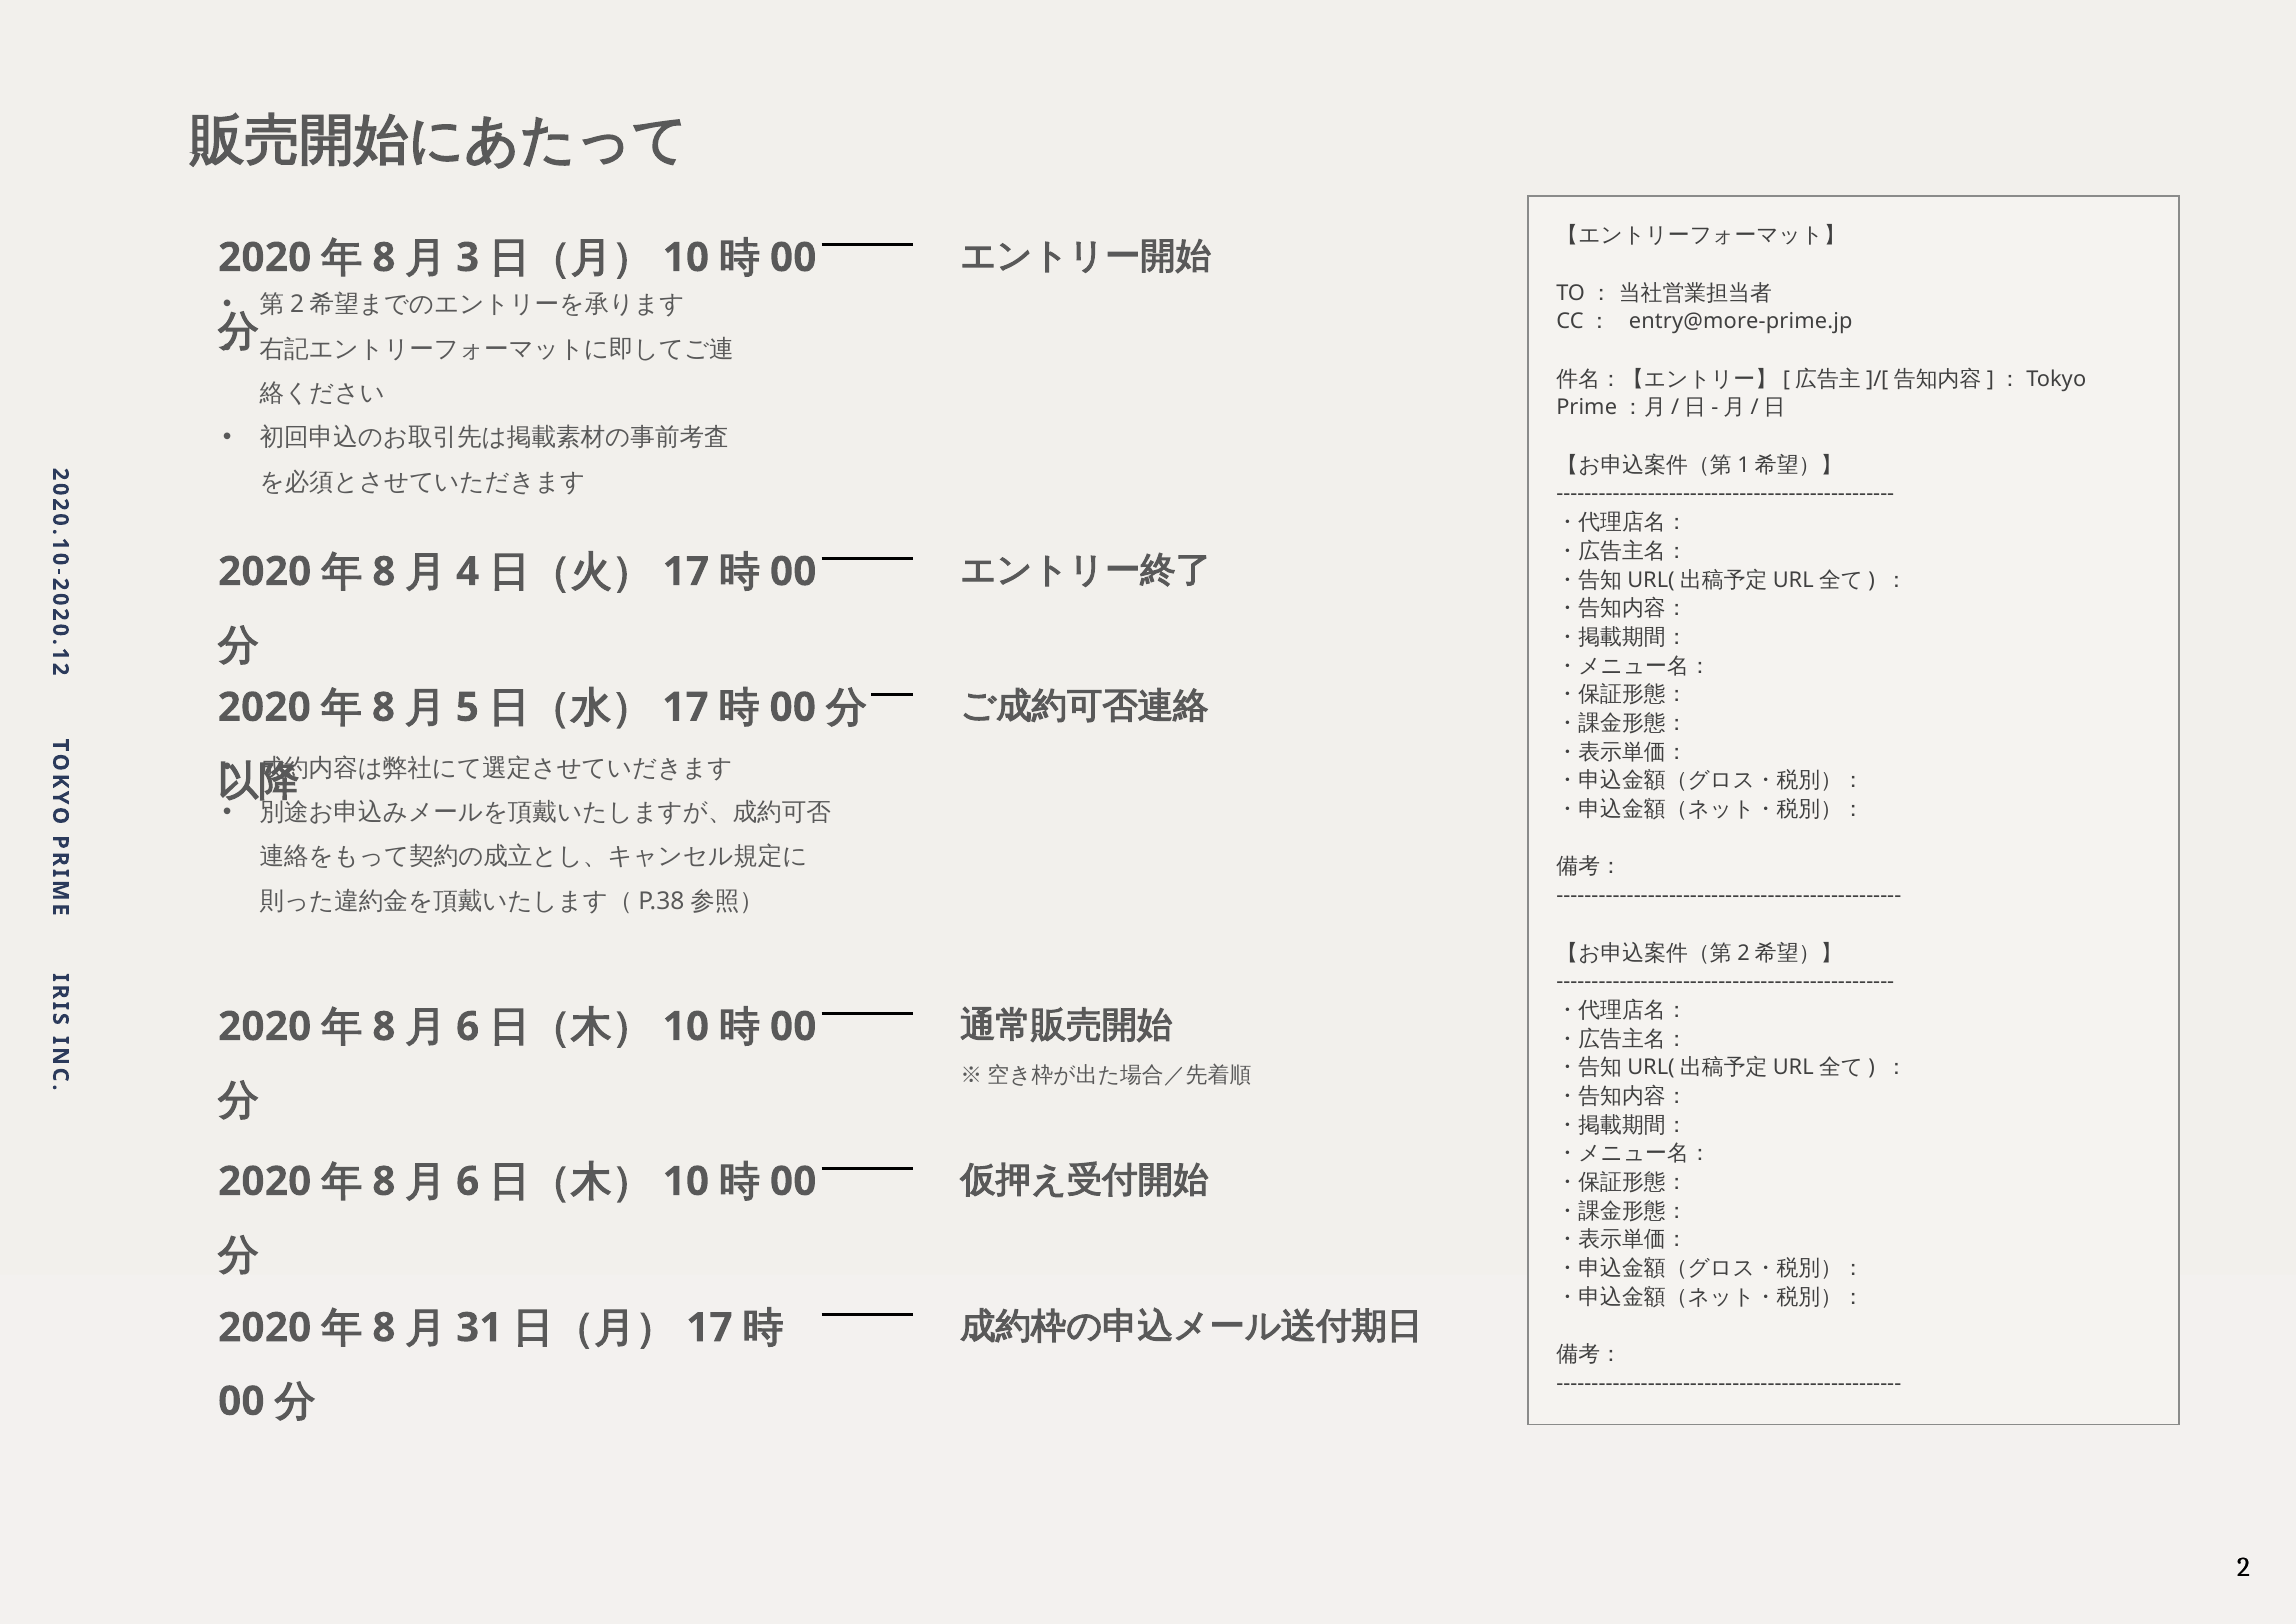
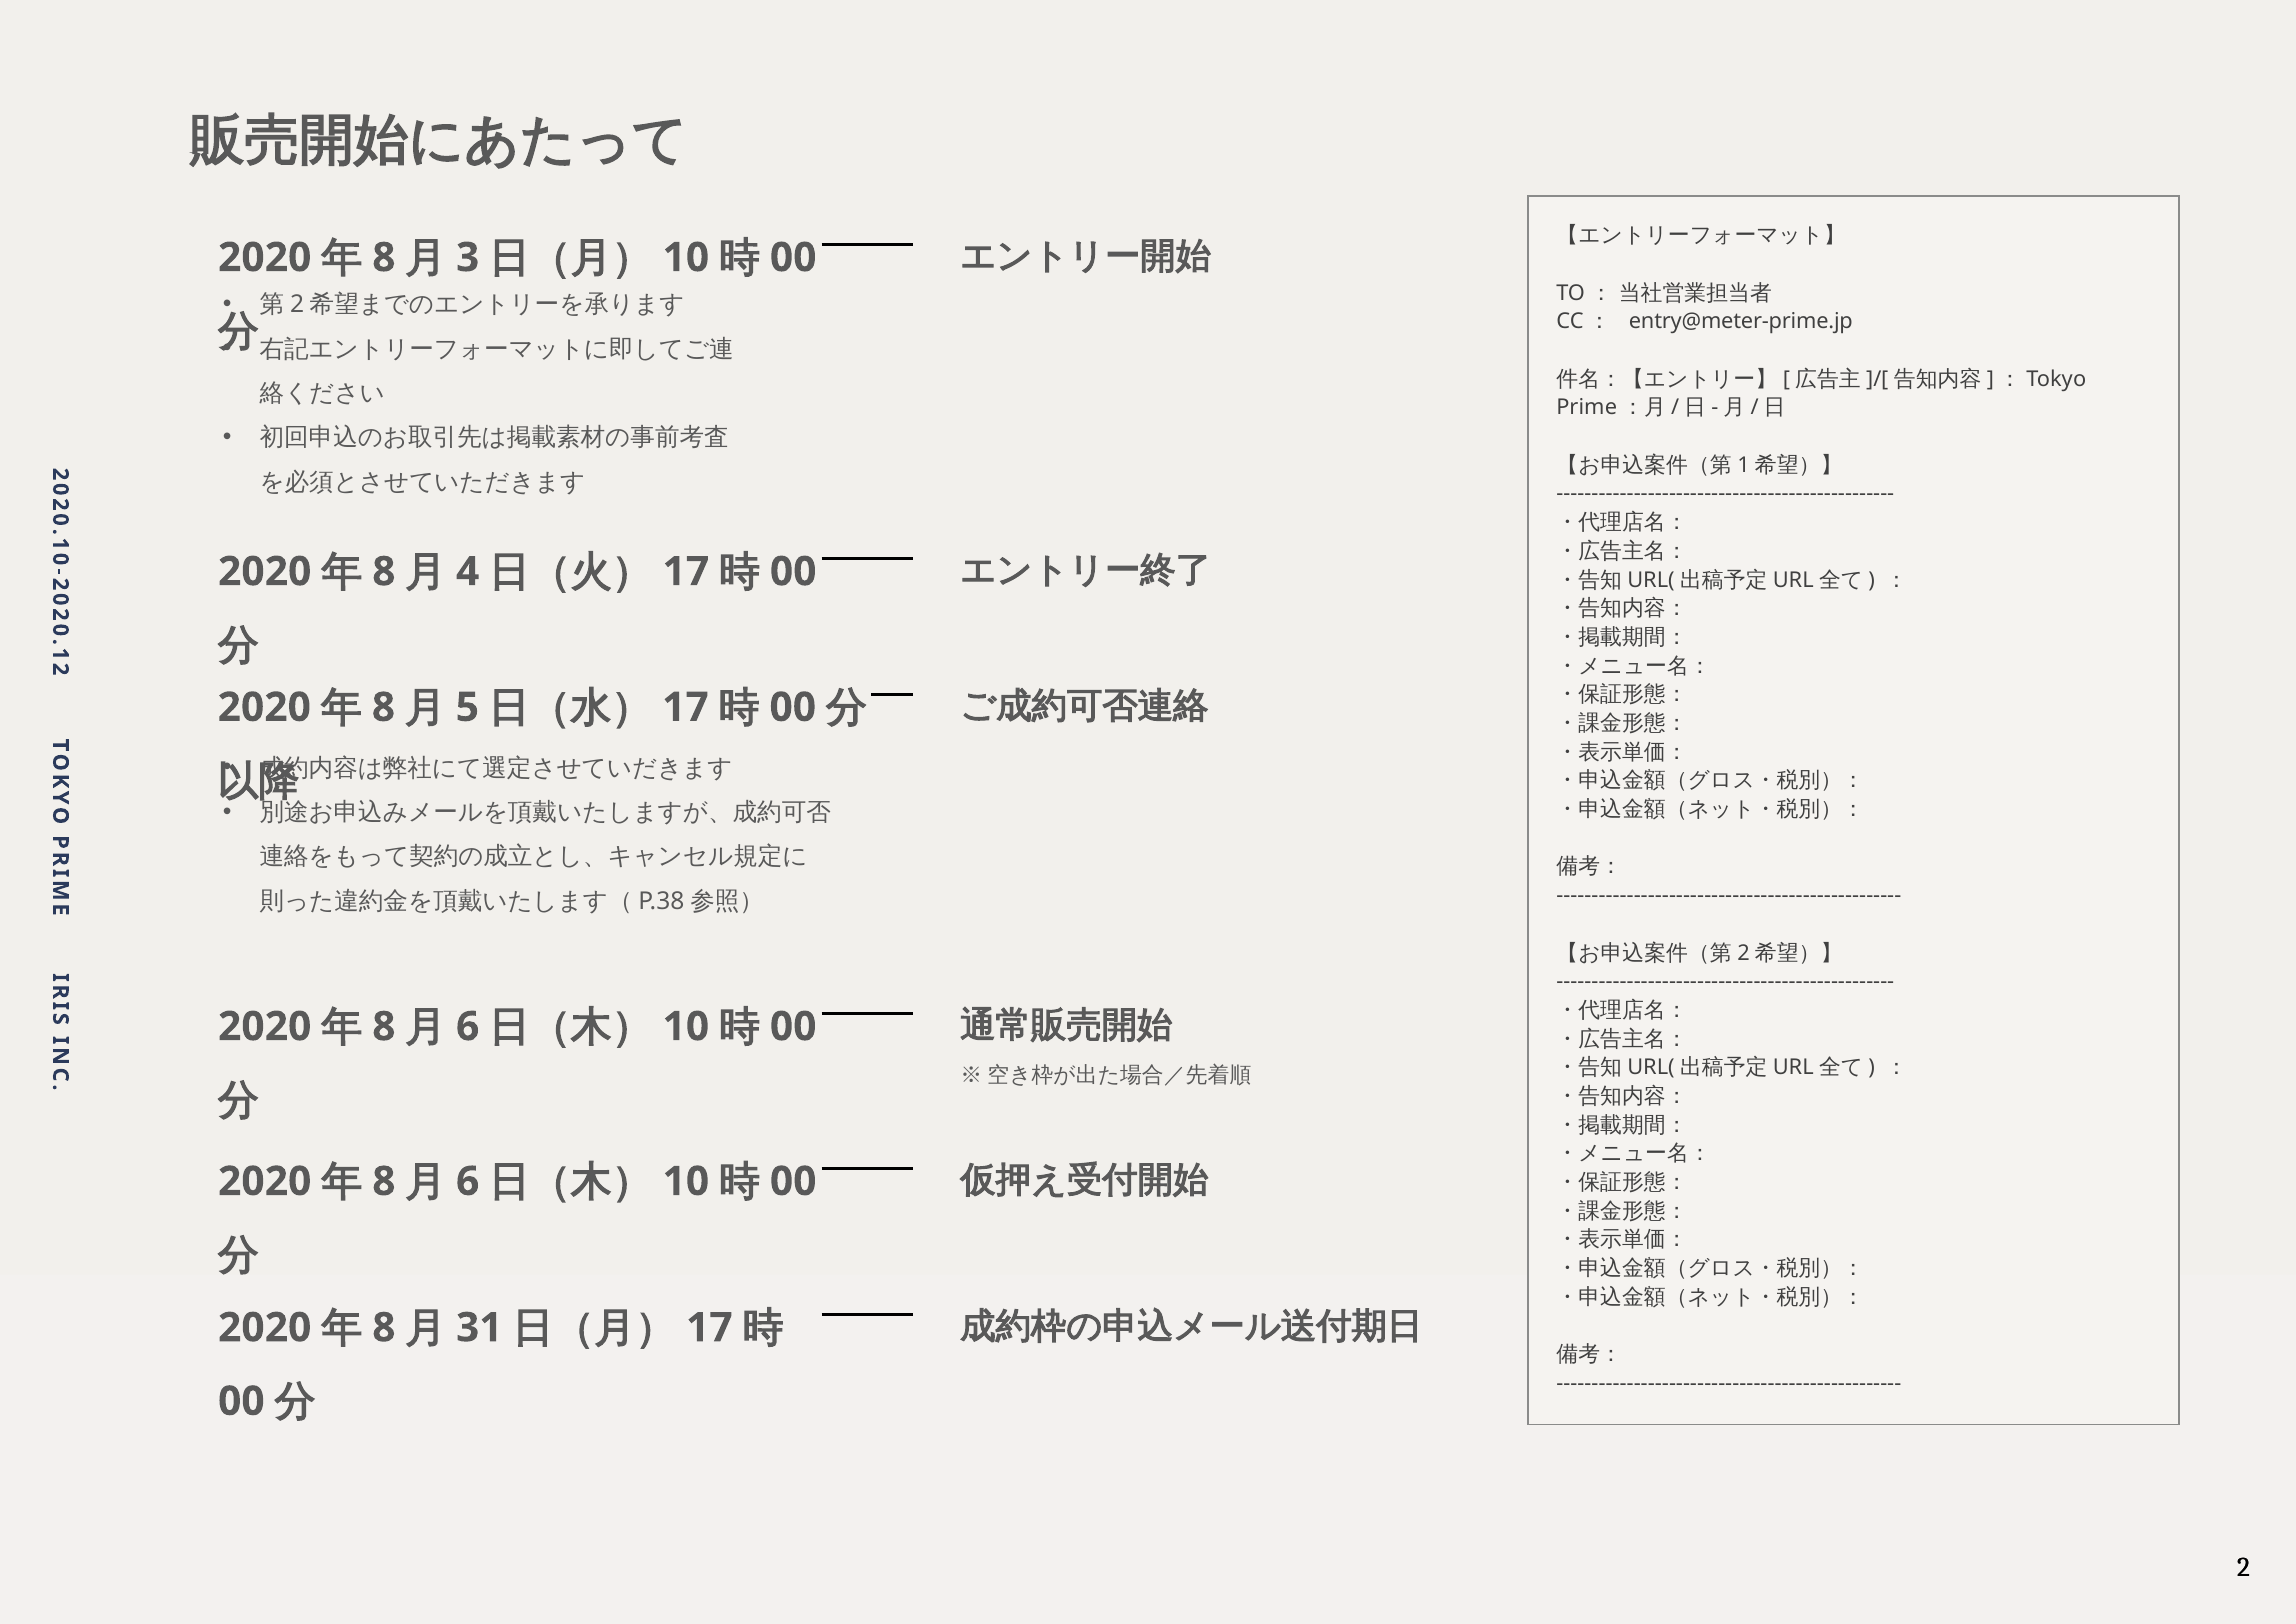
entry@more-prime.jp: entry@more-prime.jp -> entry@meter-prime.jp (1741, 322)
